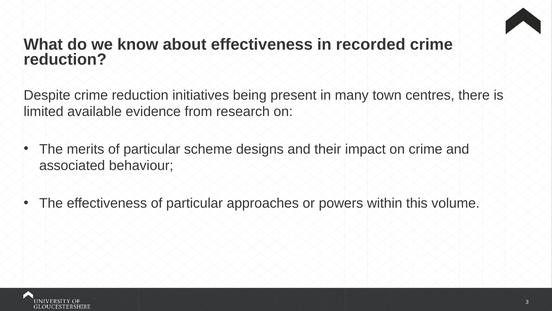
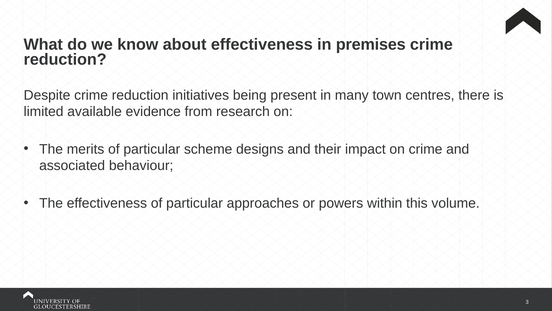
recorded: recorded -> premises (371, 45)
